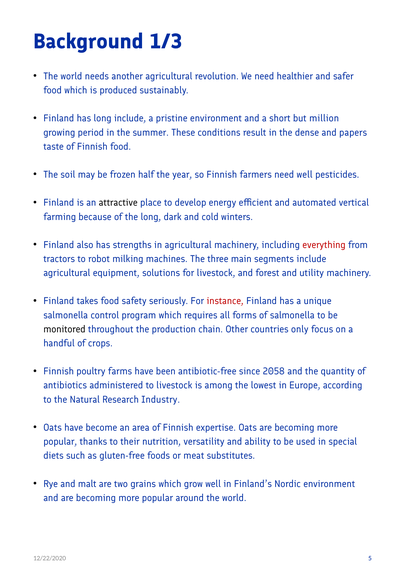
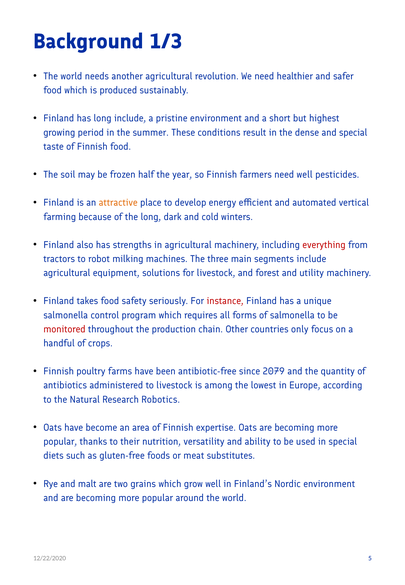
million: million -> highest (324, 118)
and papers: papers -> special (353, 132)
attractive colour: black -> orange (118, 203)
monitored colour: black -> red (64, 329)
2058: 2058 -> 2079 (274, 371)
Industry: Industry -> Robotics (161, 399)
